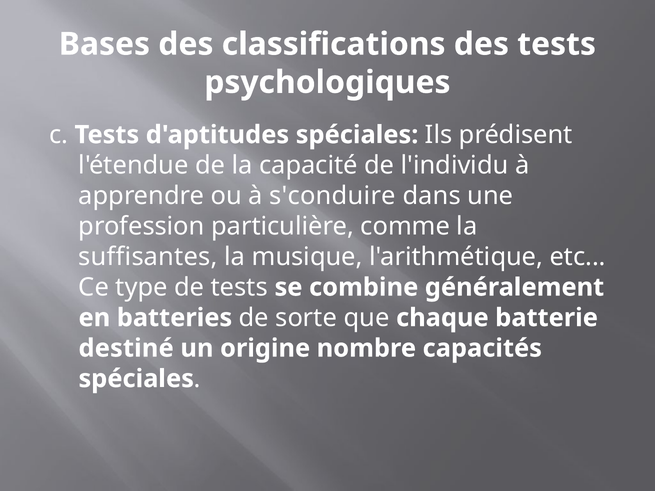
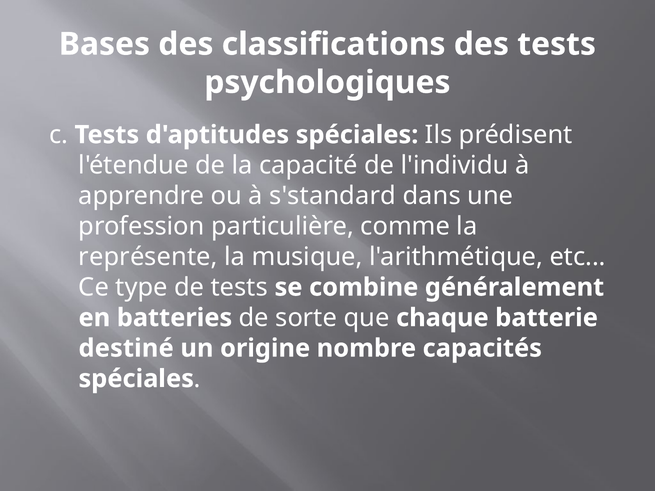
s'conduire: s'conduire -> s'standard (333, 196)
suffisantes: suffisantes -> représente (148, 257)
